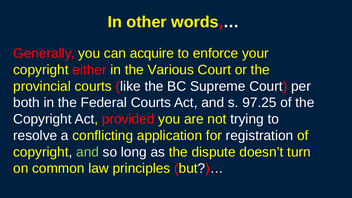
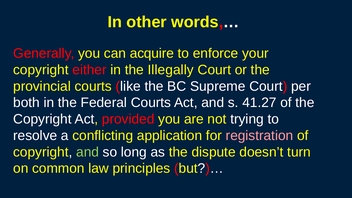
Various: Various -> Illegally (171, 70)
97.25: 97.25 -> 41.27 (259, 103)
registration colour: white -> pink (259, 136)
